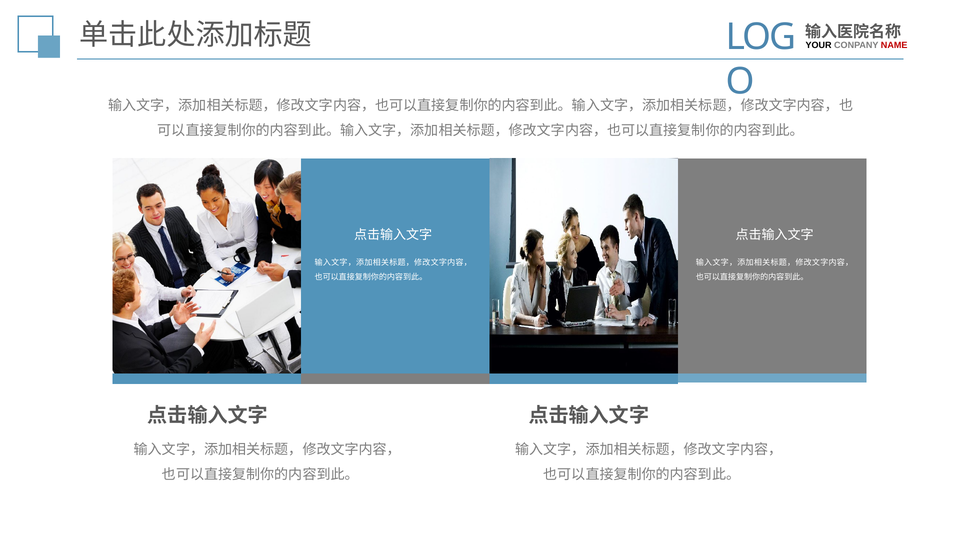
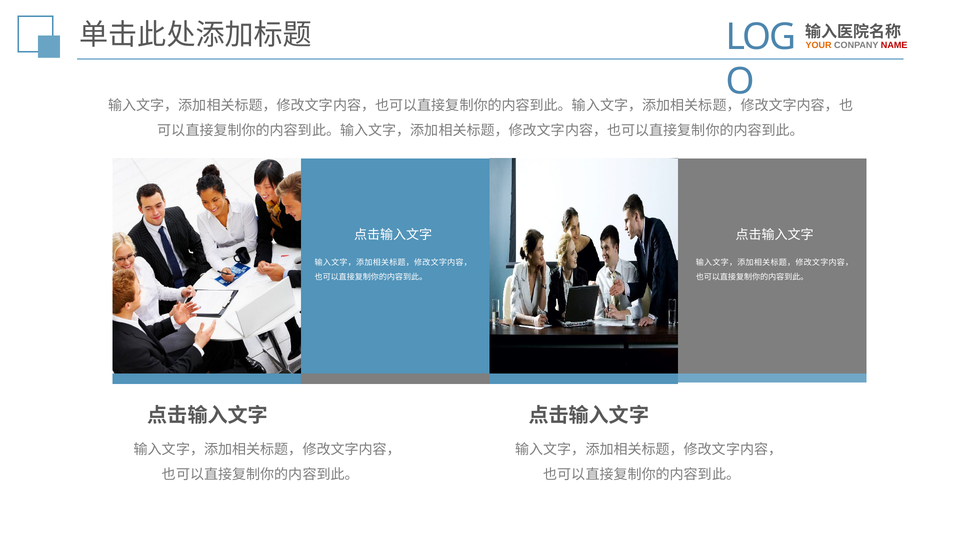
YOUR colour: black -> orange (819, 45)
